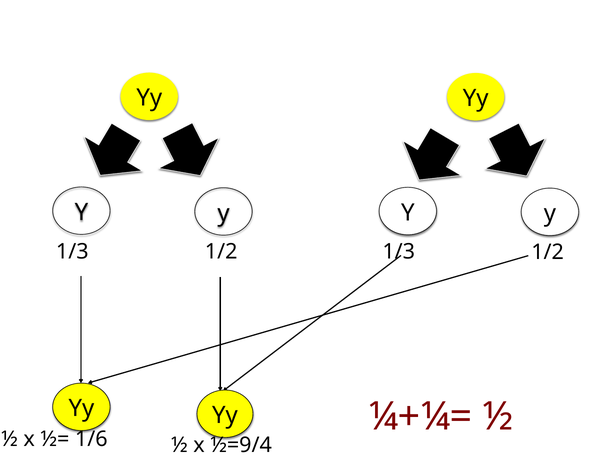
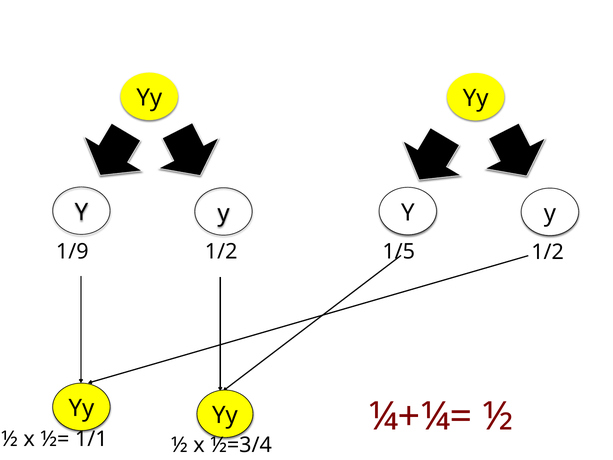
1/3: 1/3 -> 1/9 (72, 251)
1/3: 1/3 -> 1/5 (399, 252)
1/6: 1/6 -> 1/1 (91, 439)
½=9/4: ½=9/4 -> ½=3/4 (241, 445)
